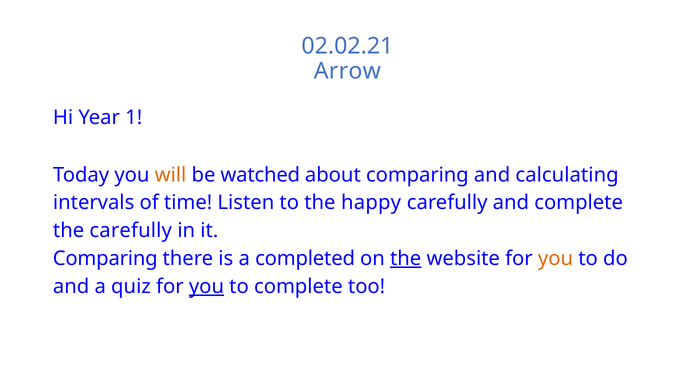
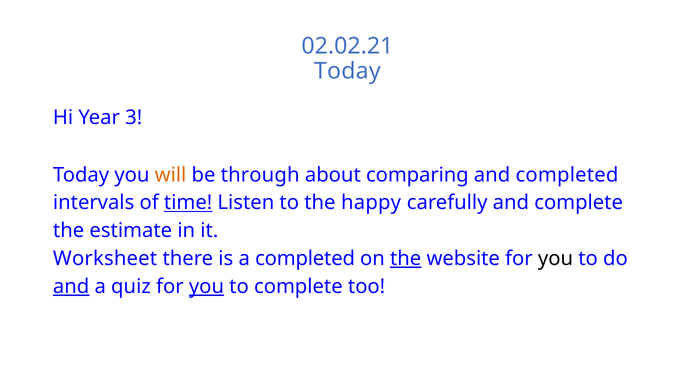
Arrow: Arrow -> Today (347, 71)
1: 1 -> 3 (134, 117)
watched: watched -> through (260, 175)
and calculating: calculating -> completed (567, 175)
time underline: none -> present (188, 203)
the carefully: carefully -> estimate (131, 231)
Comparing: Comparing -> Worksheet (105, 259)
you colour: orange -> black (556, 259)
and underline: none -> present (71, 286)
